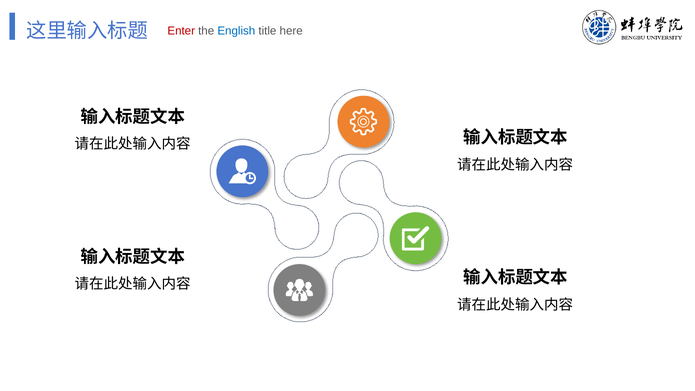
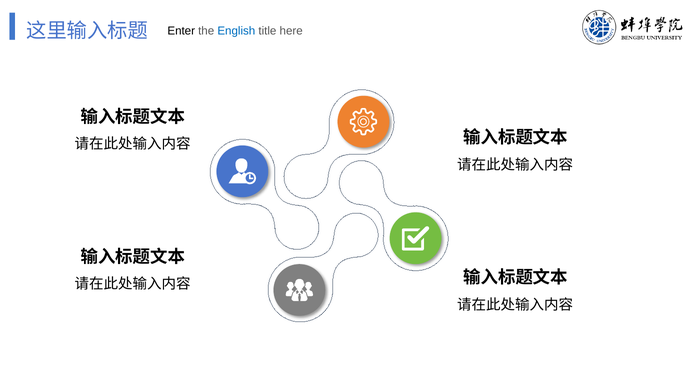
Enter colour: red -> black (181, 31)
